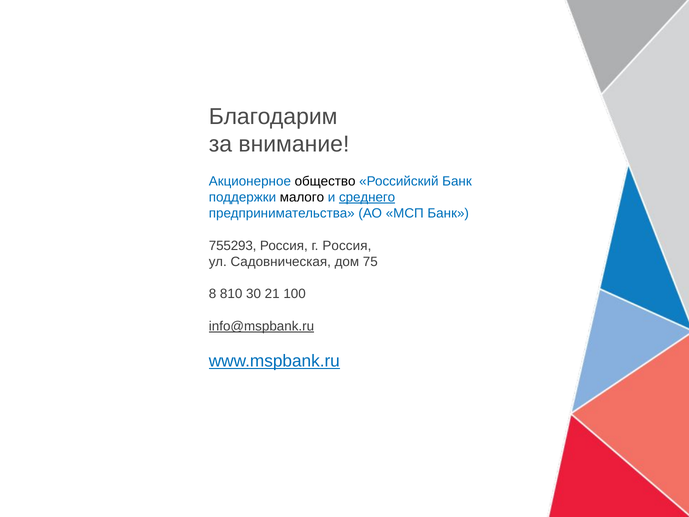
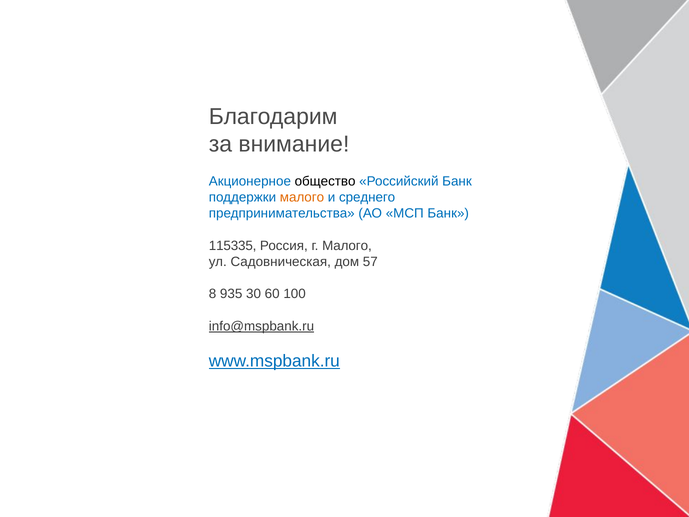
малого colour: black -> orange (302, 197)
среднего underline: present -> none (367, 197)
755293: 755293 -> 115335 (233, 246)
г Россия: Россия -> Малого (347, 246)
75: 75 -> 57 (370, 262)
810: 810 -> 935 (231, 294)
21: 21 -> 60 (272, 294)
